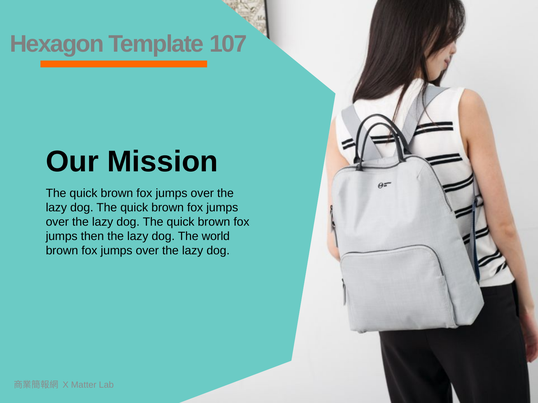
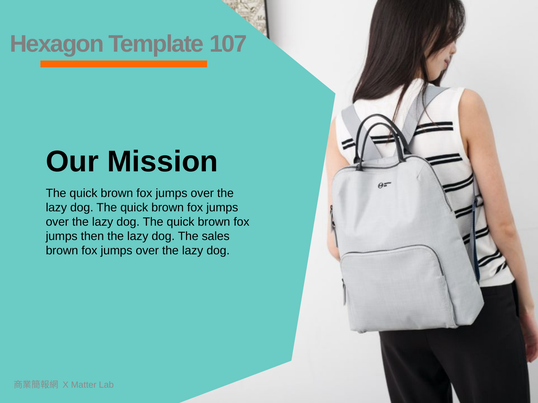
world: world -> sales (216, 237)
